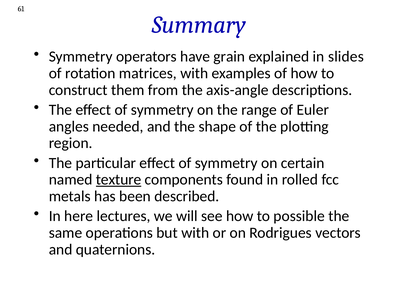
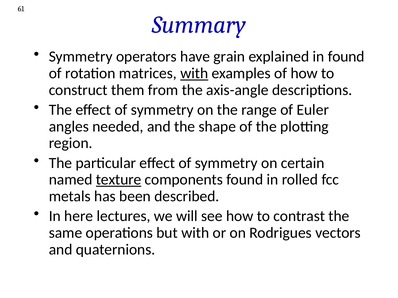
in slides: slides -> found (346, 57)
with underline: none -> present (194, 73)
possible: possible -> contrast (299, 216)
